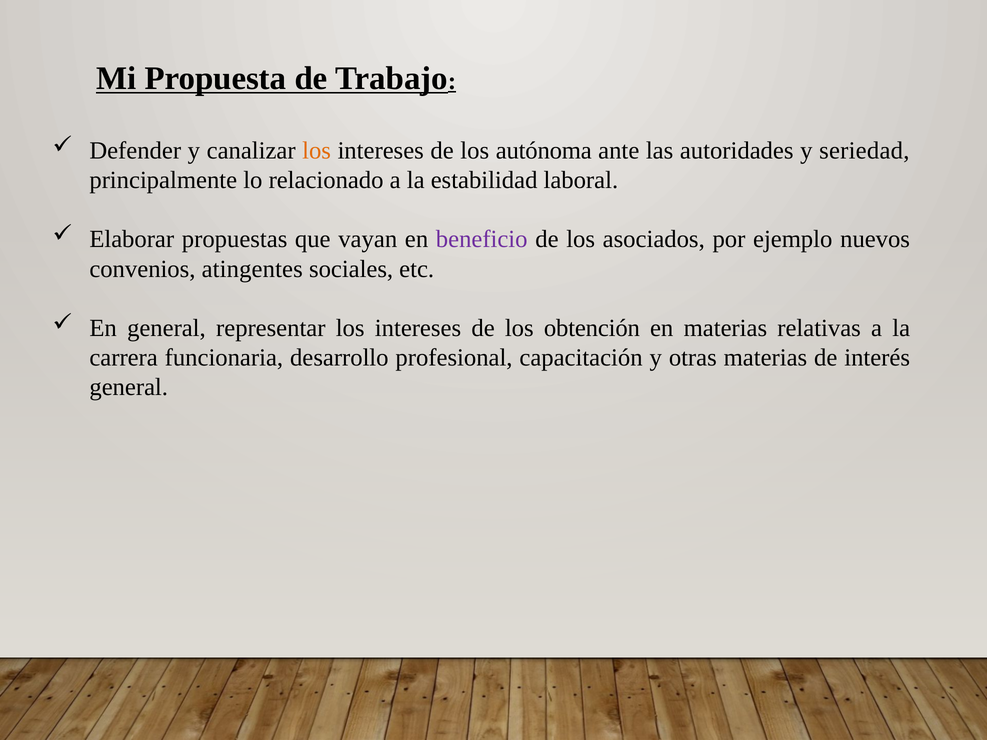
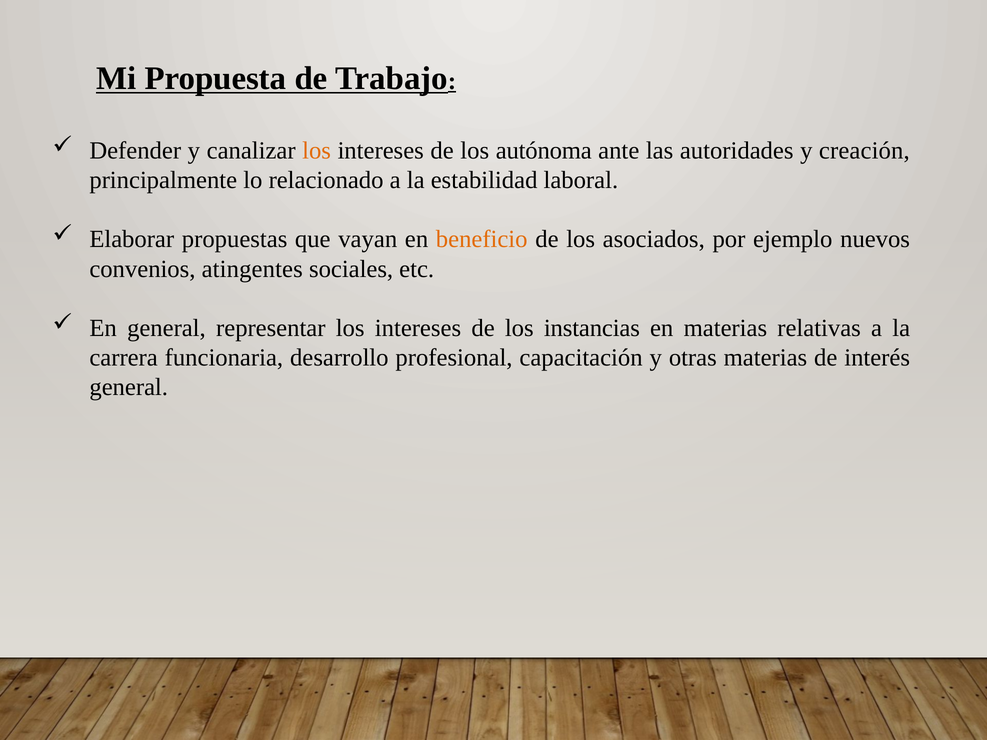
seriedad: seriedad -> creación (864, 151)
beneficio colour: purple -> orange (482, 239)
obtención: obtención -> instancias (592, 328)
